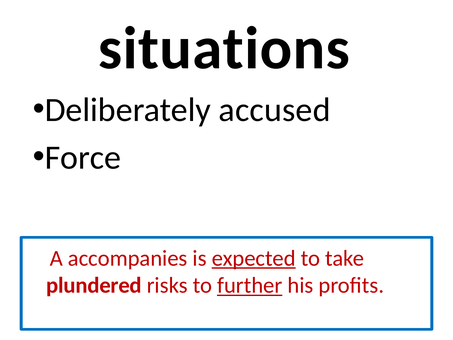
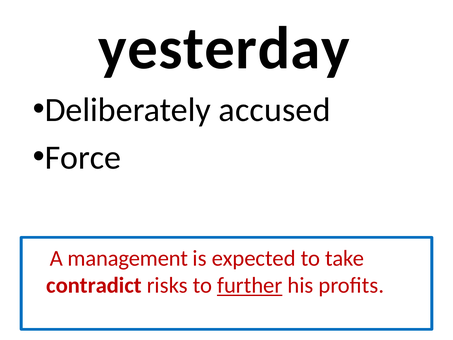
situations: situations -> yesterday (224, 48)
accompanies: accompanies -> management (128, 258)
expected underline: present -> none (254, 258)
plundered: plundered -> contradict (94, 285)
